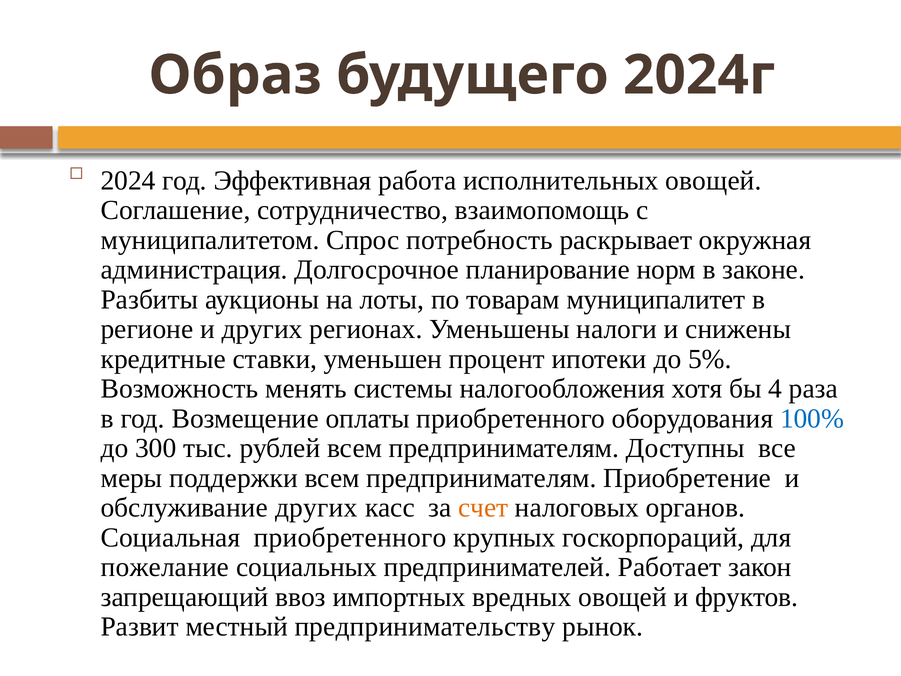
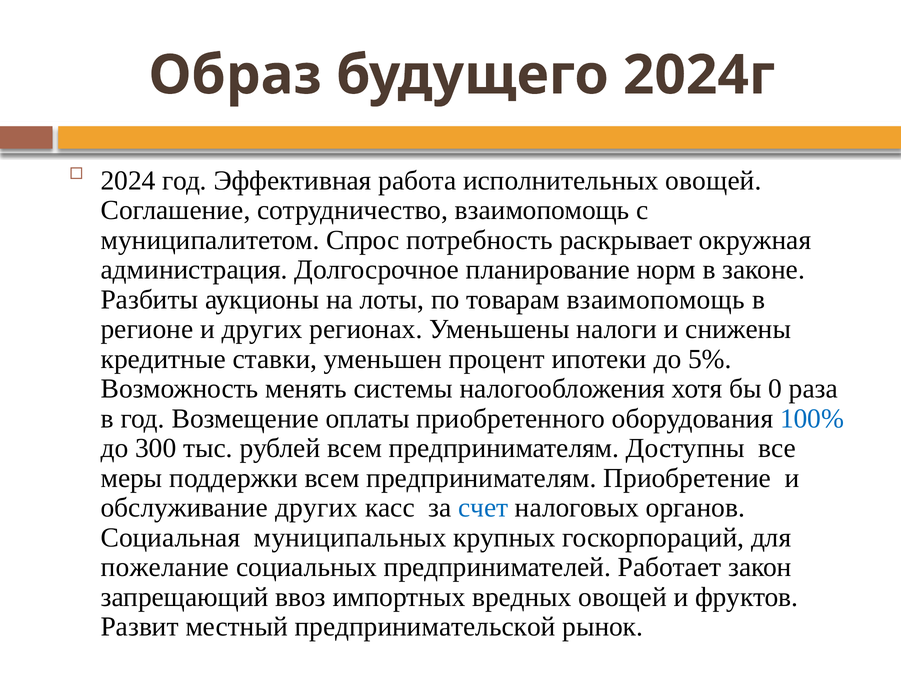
товарам муниципалитет: муниципалитет -> взаимопомощь (656, 299)
4: 4 -> 0 (775, 389)
счет colour: orange -> blue (483, 508)
Социальная приобретенного: приобретенного -> муниципальных (350, 537)
предпринимательству: предпринимательству -> предпринимательской (425, 626)
